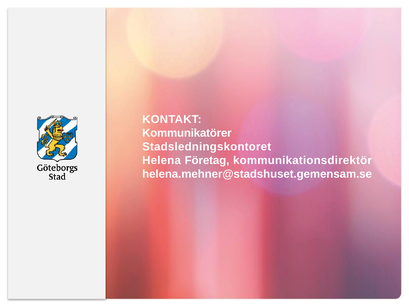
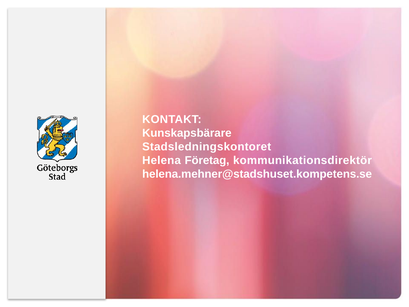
Kommunikatörer: Kommunikatörer -> Kunskapsbärare (187, 133)
helena.mehner@stadshuset.gemensam.se: helena.mehner@stadshuset.gemensam.se -> helena.mehner@stadshuset.kompetens.se (257, 174)
